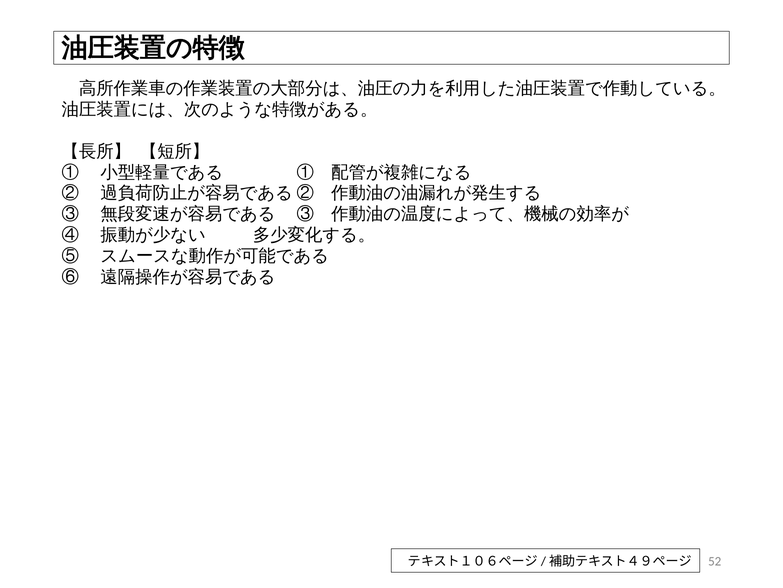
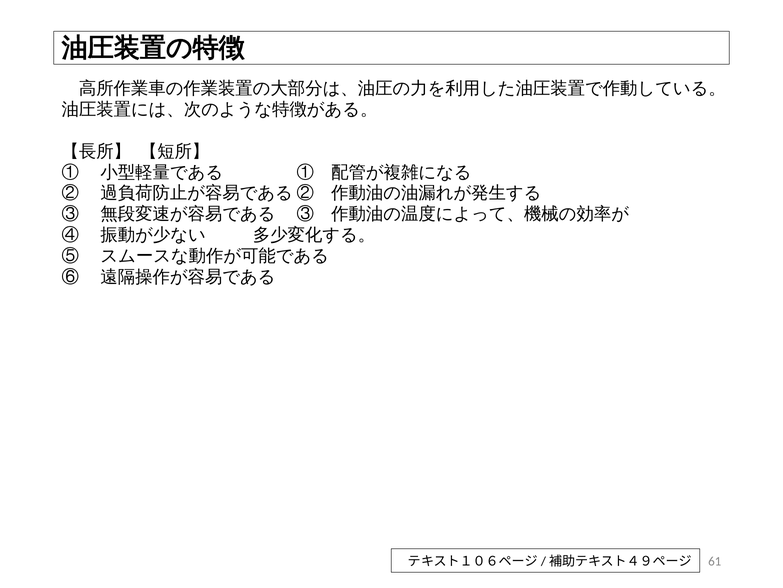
52: 52 -> 61 (715, 561)
